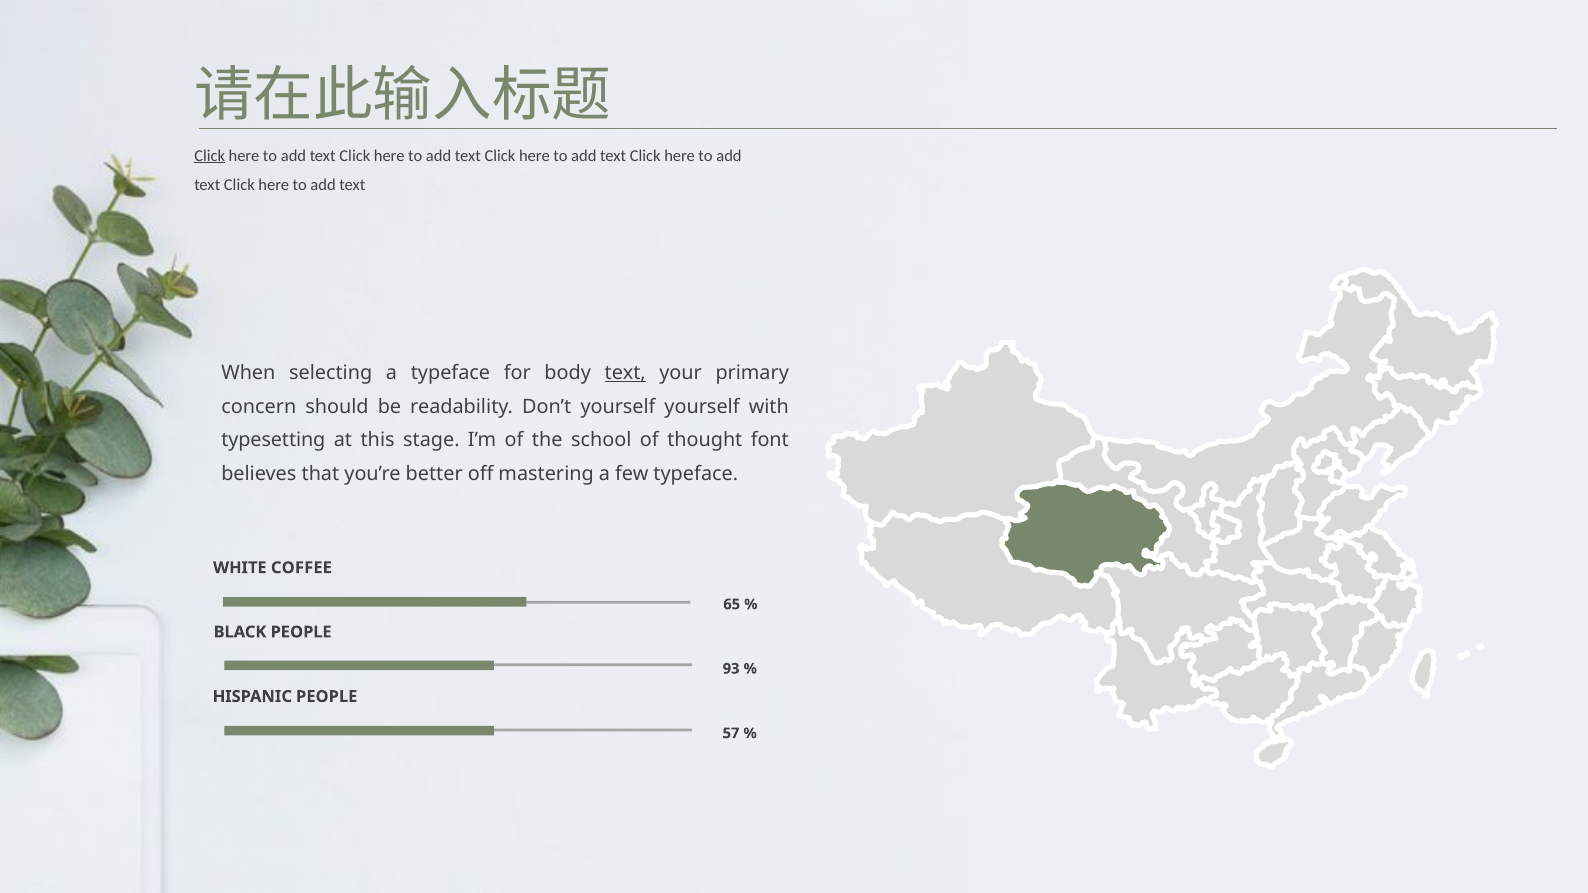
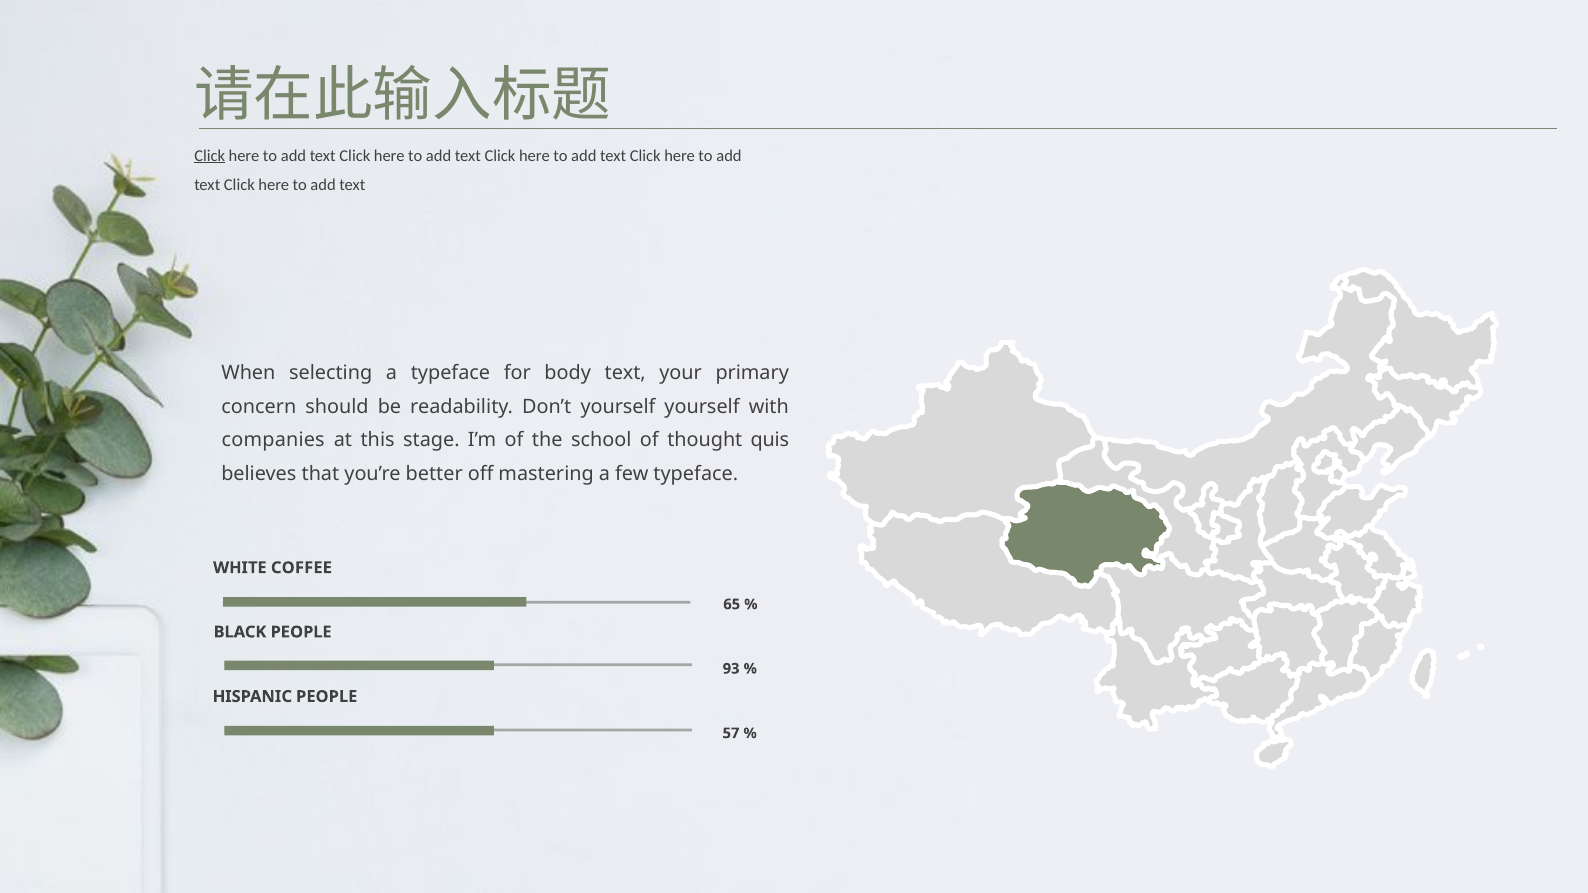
text underline: present -> none (625, 373)
typesetting: typesetting -> companies (273, 440)
font: font -> quis (770, 440)
